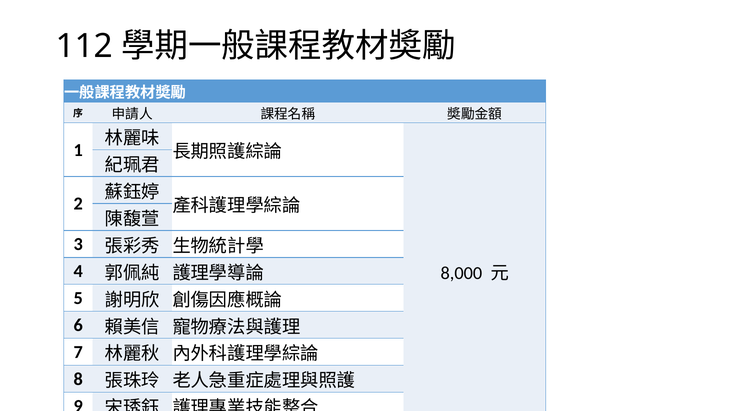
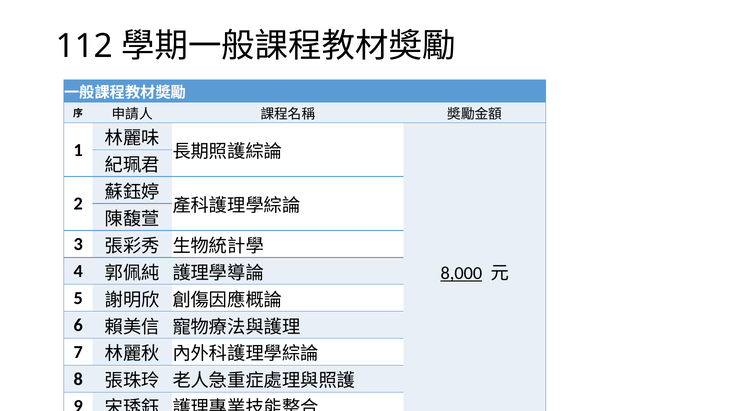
8,000 underline: none -> present (461, 273)
